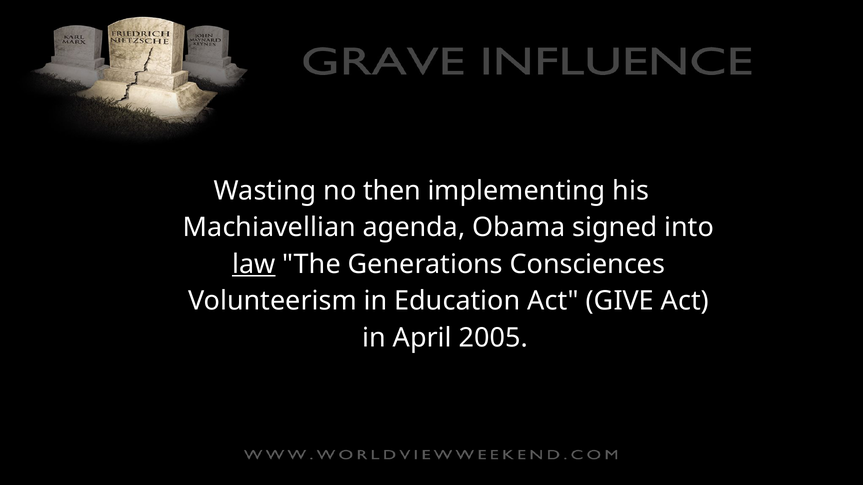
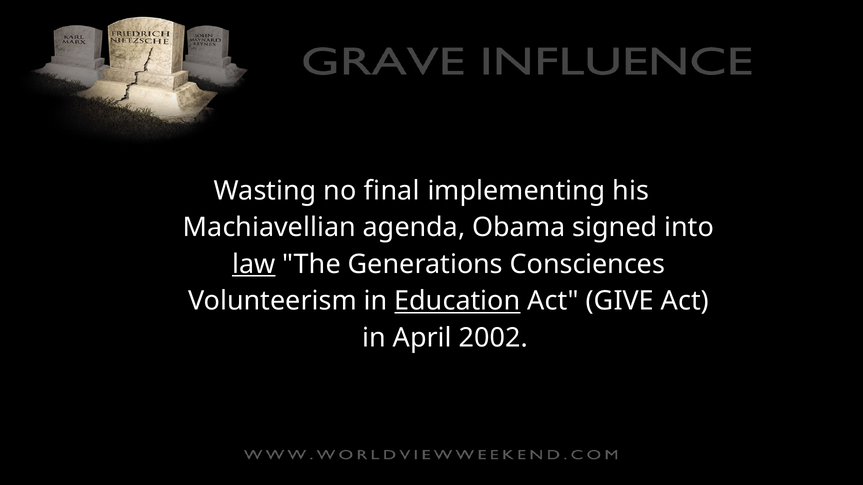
then: then -> final (392, 191)
Education underline: none -> present (457, 301)
2005: 2005 -> 2002 (493, 338)
